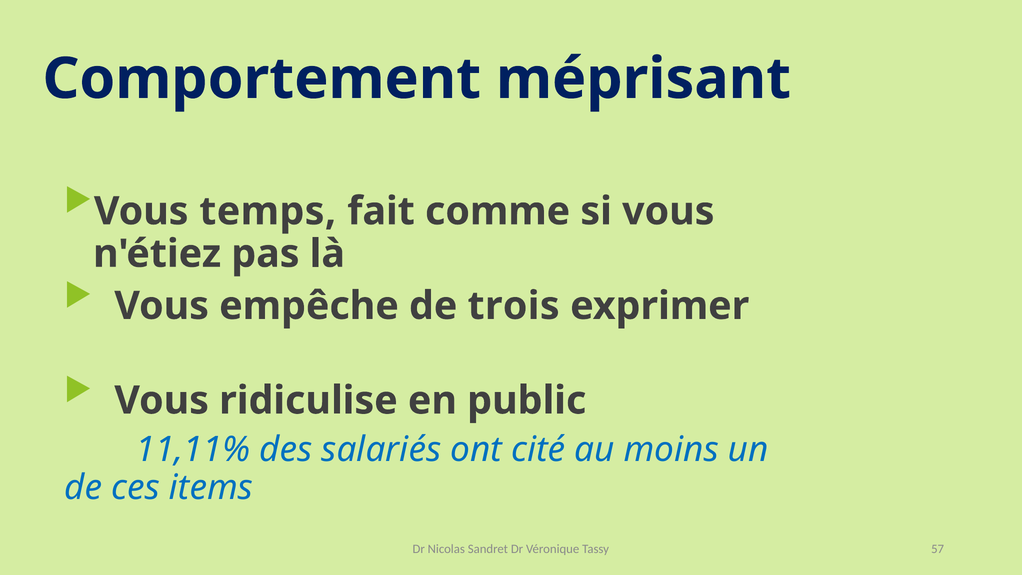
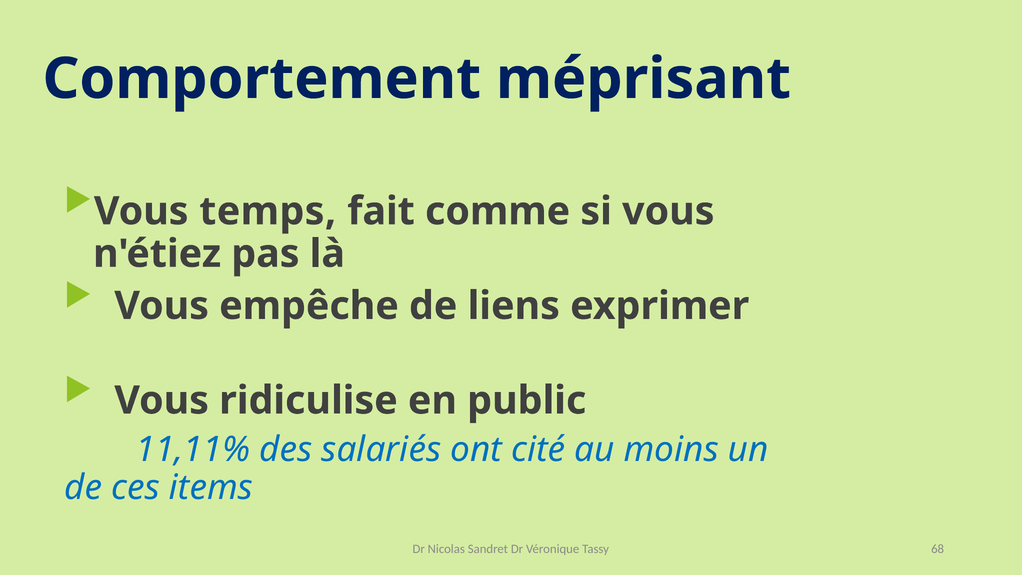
trois: trois -> liens (514, 306)
57: 57 -> 68 (938, 549)
